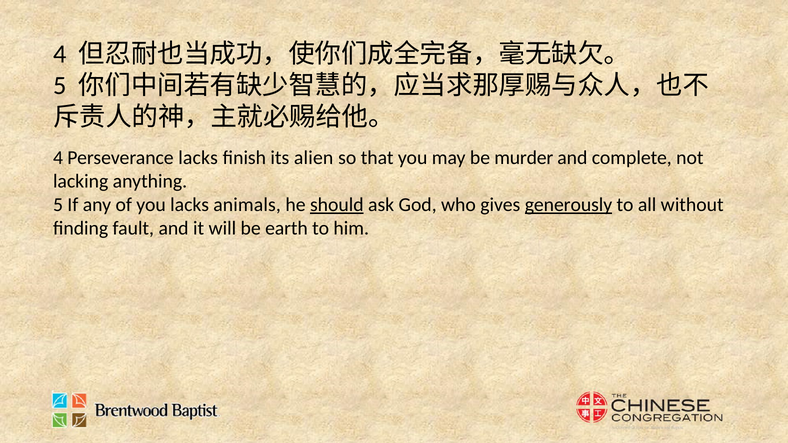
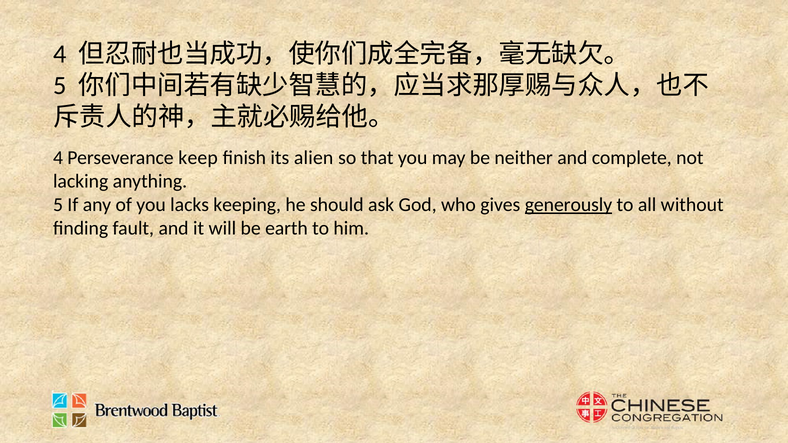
Perseverance lacks: lacks -> keep (198, 158)
murder: murder -> neither (524, 158)
animals: animals -> keeping (247, 205)
should underline: present -> none (337, 205)
